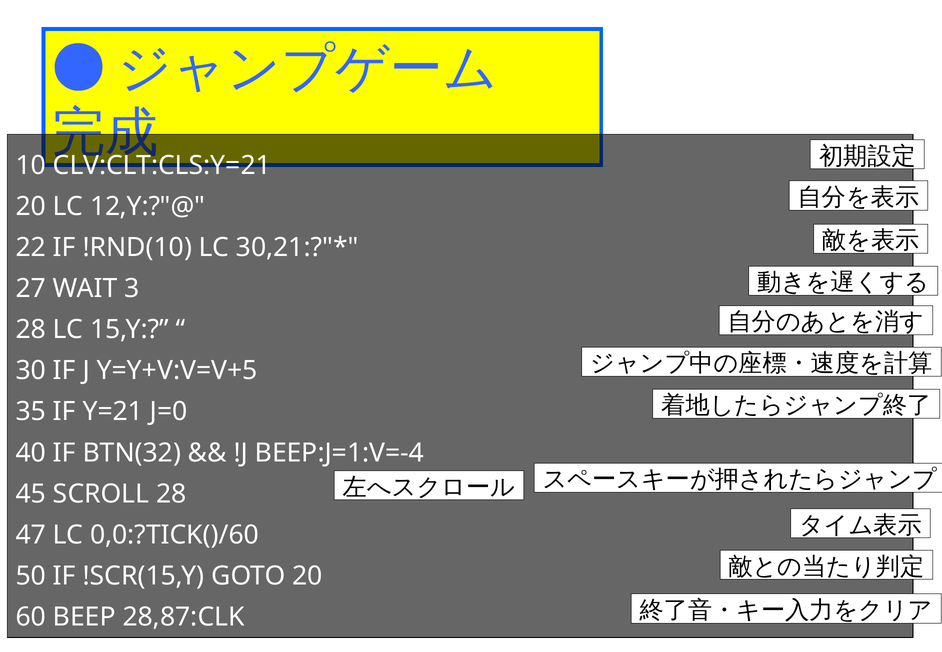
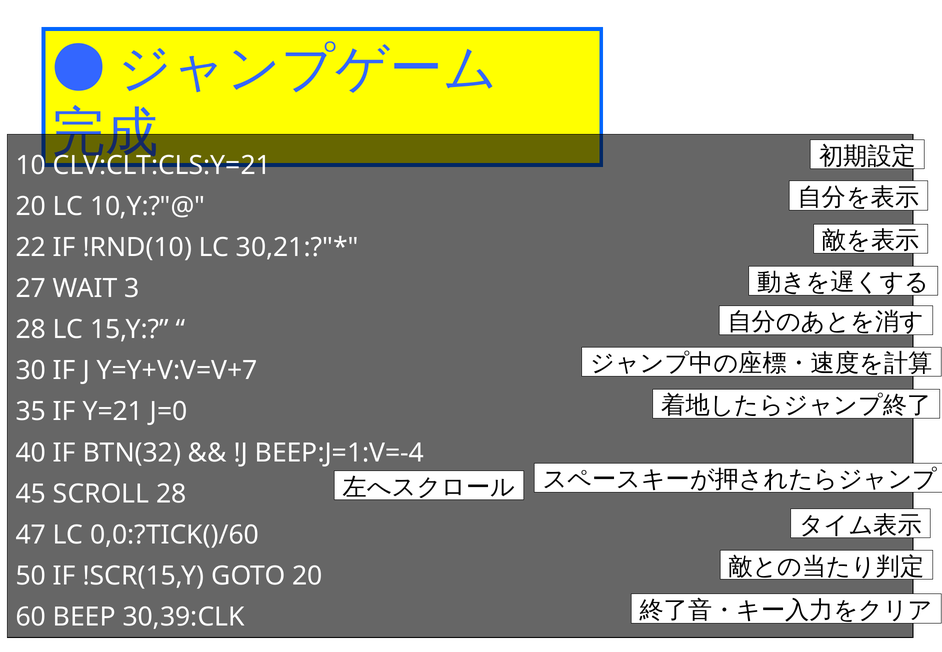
12,Y:?"@: 12,Y:?"@ -> 10,Y:?"@ (148, 207)
Y=Y+V:V=V+5: Y=Y+V:V=V+5 -> Y=Y+V:V=V+7 (177, 371)
28,87:CLK: 28,87:CLK -> 30,39:CLK (184, 617)
